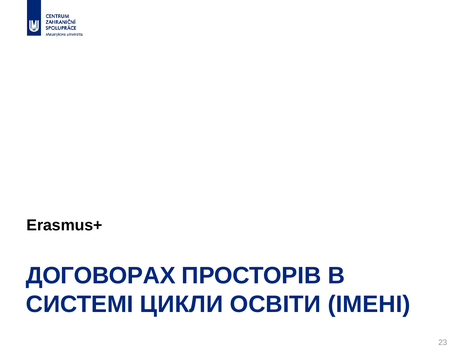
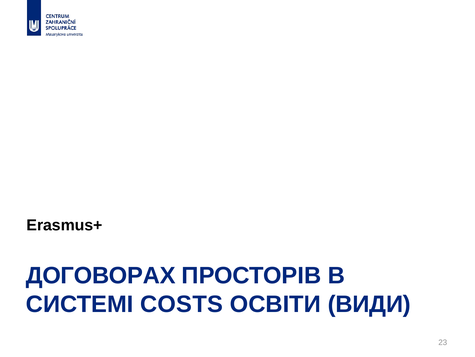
ЦИКЛИ: ЦИКЛИ -> COSTS (182, 304)
ІМЕНІ: ІМЕНІ -> ВИДИ (369, 304)
